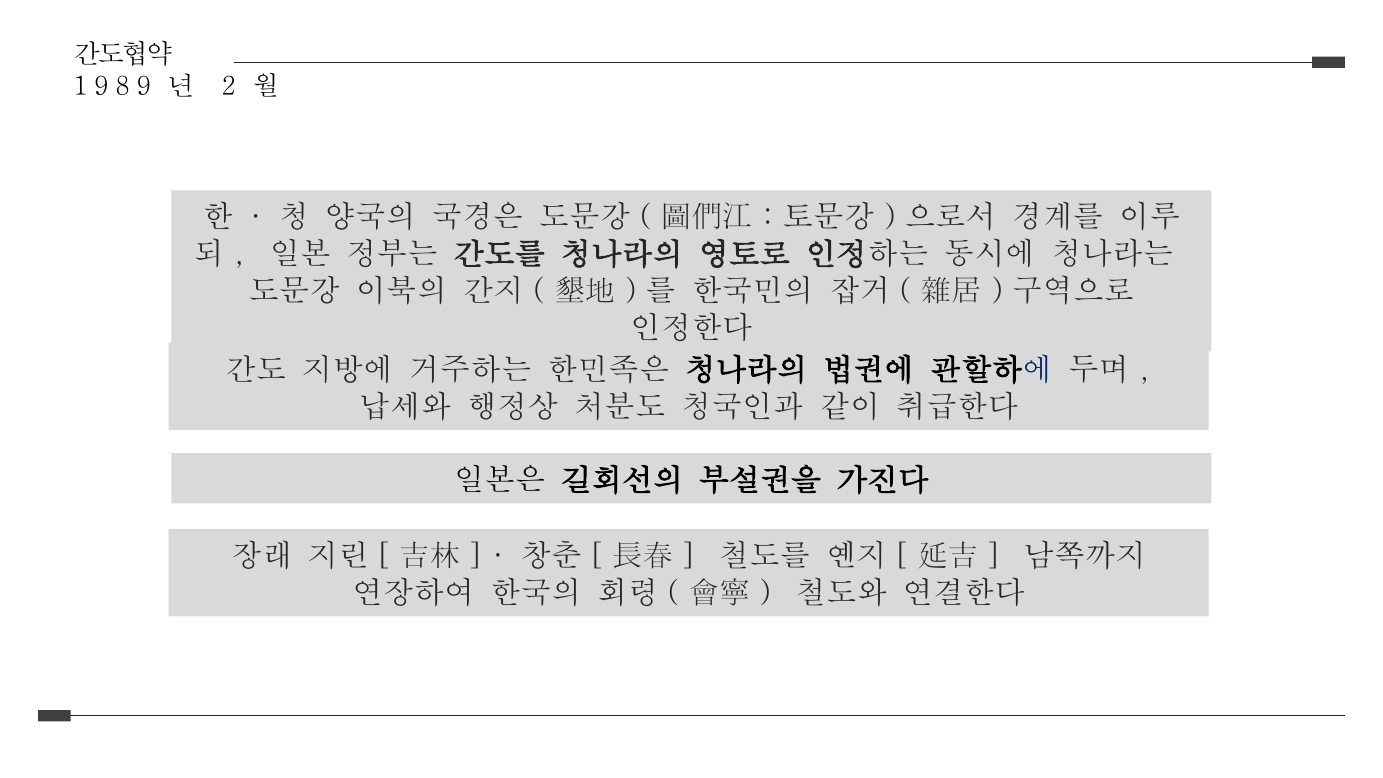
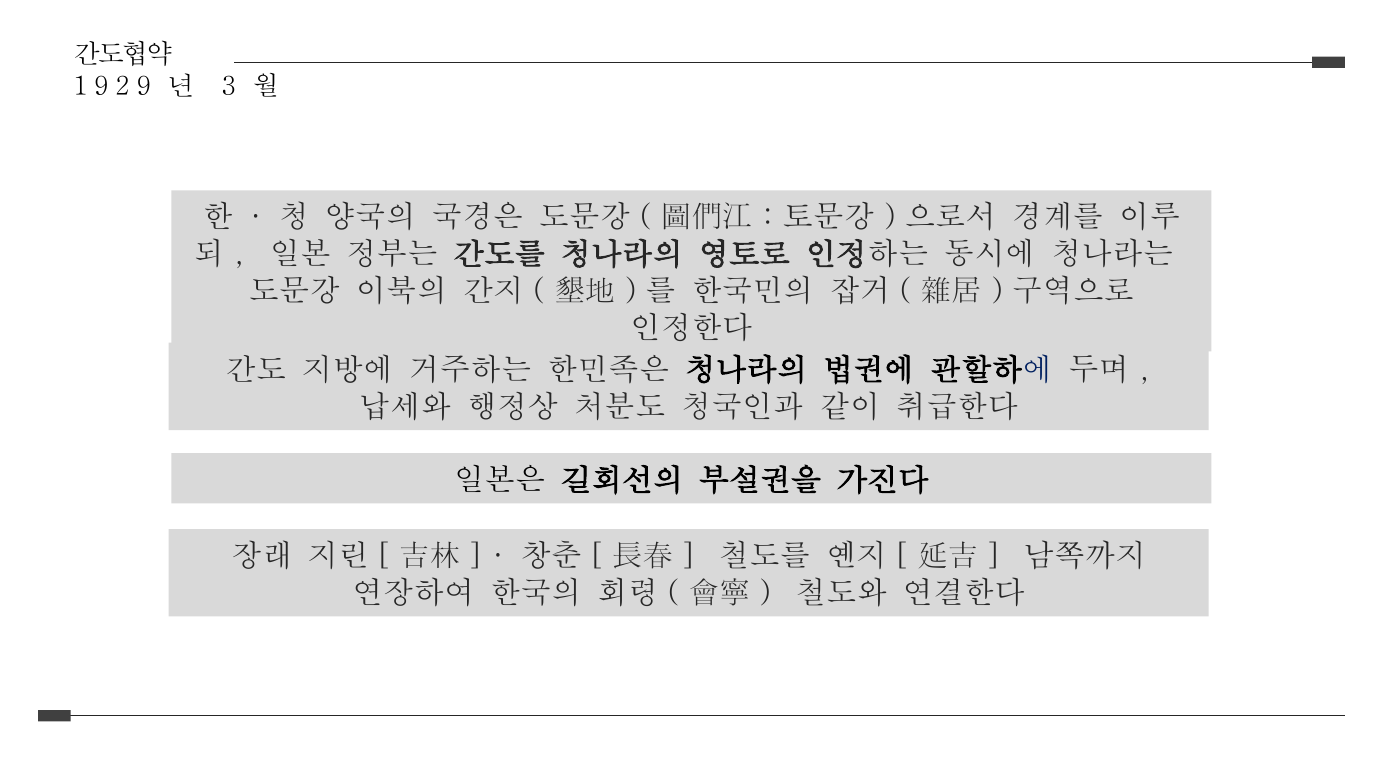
8: 8 -> 2 (123, 87)
2: 2 -> 3 (229, 87)
